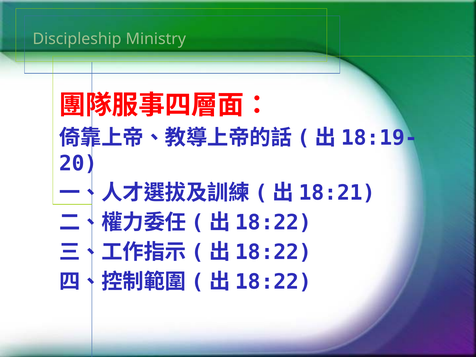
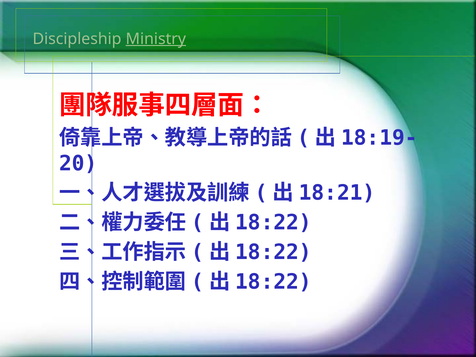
Ministry underline: none -> present (156, 39)
